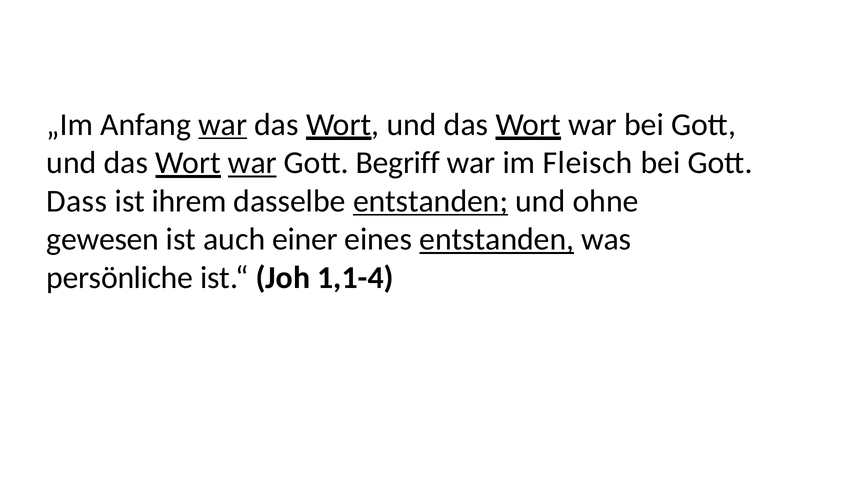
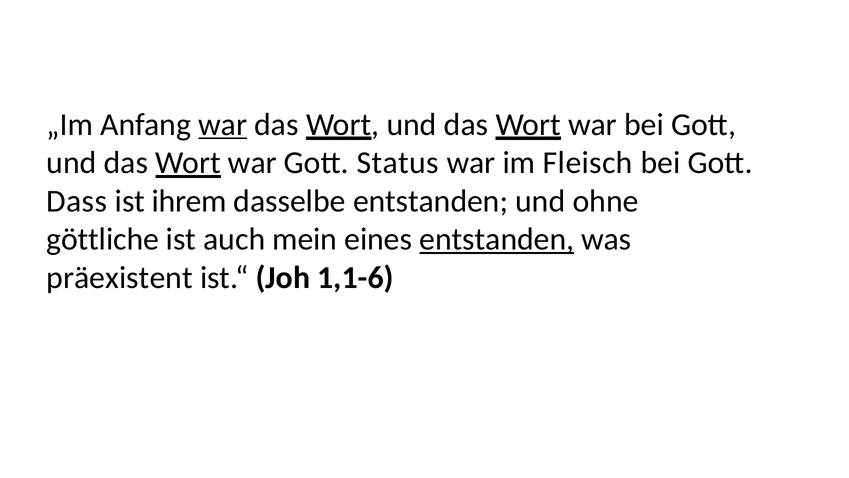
war underline: present -> none (252, 163)
Begriff: Begriff -> Status (398, 163)
entstanden underline: present -> none (431, 201)
gewesen: gewesen -> göttliche (103, 239)
einer: einer -> mein (305, 239)
persönliche: persönliche -> präexistent (120, 277)
1,1-4: 1,1-4 -> 1,1-6 (355, 277)
